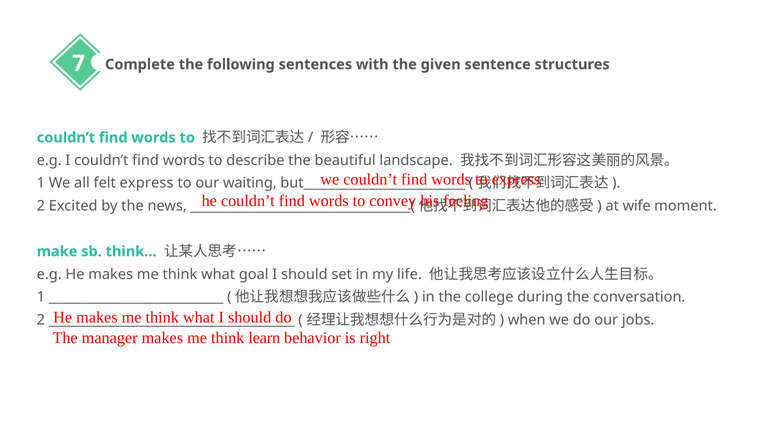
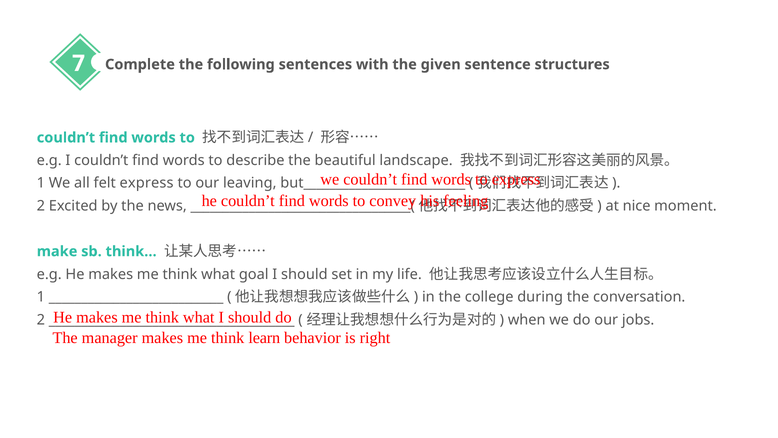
waiting: waiting -> leaving (250, 183)
wife: wife -> nice (637, 206)
